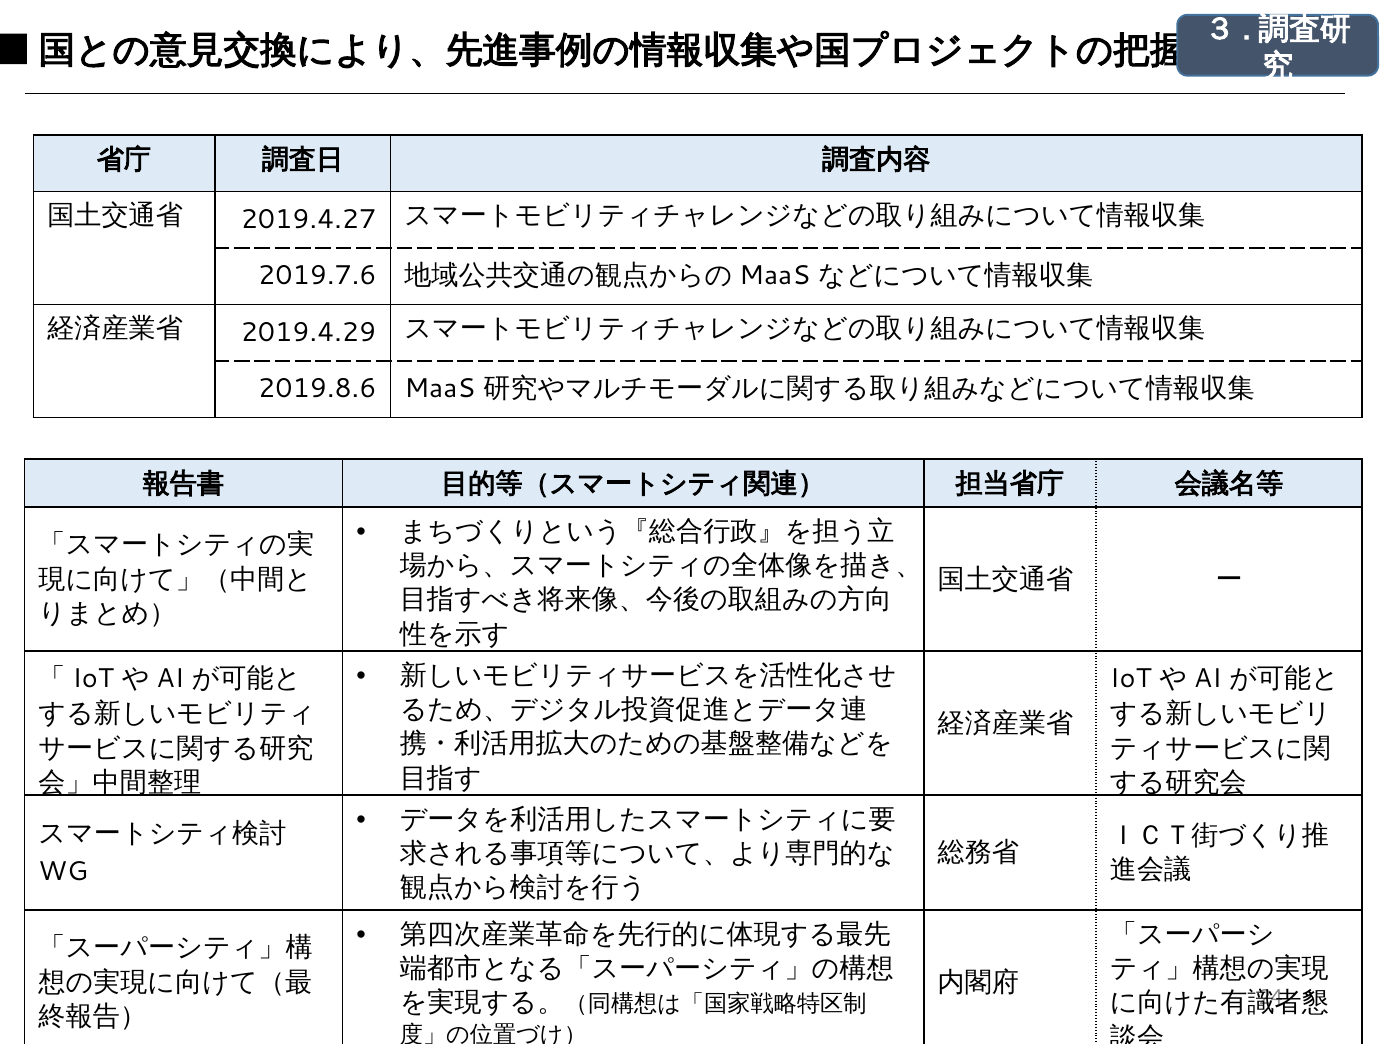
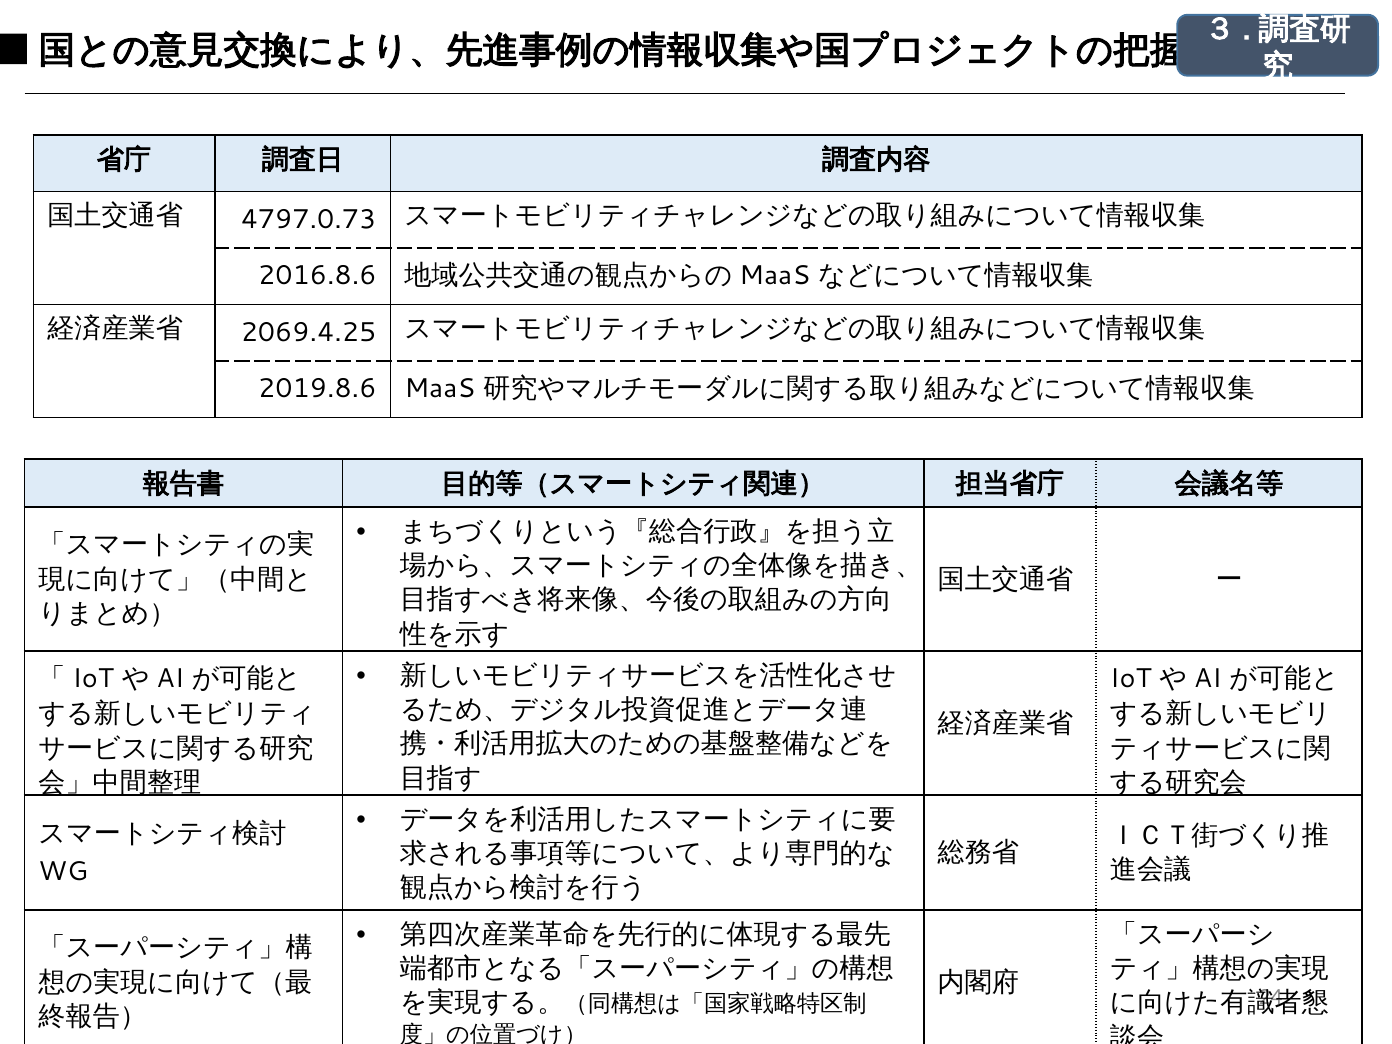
2019.4.27: 2019.4.27 -> 4797.0.73 (309, 219)
2019.7.6: 2019.7.6 -> 2016.8.6 (317, 276)
2019.4.29: 2019.4.29 -> 2069.4.25 (309, 332)
